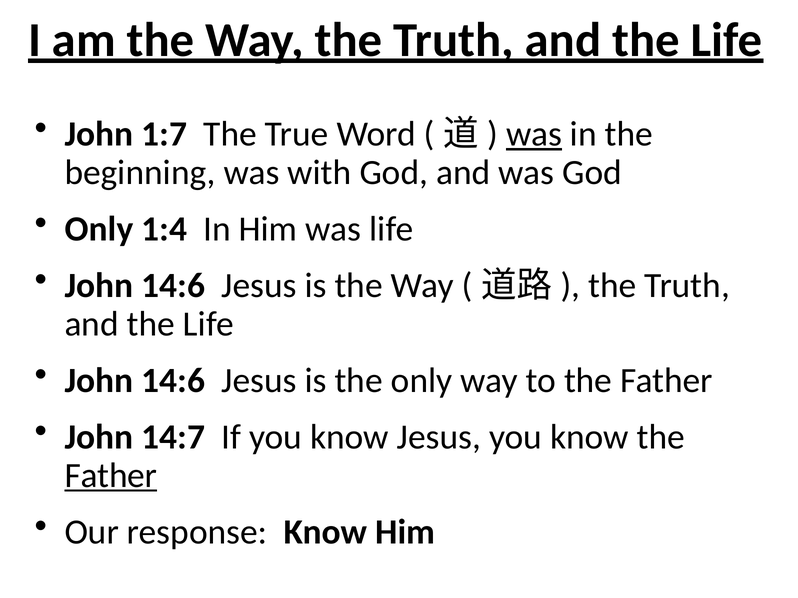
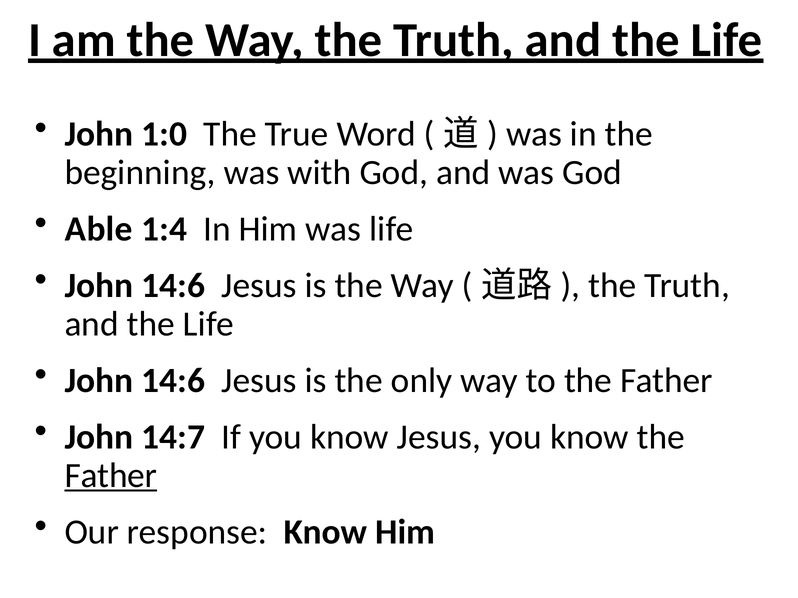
1:7: 1:7 -> 1:0 (164, 134)
was underline: present -> none (534, 134)
Only: Only -> Able (99, 229)
